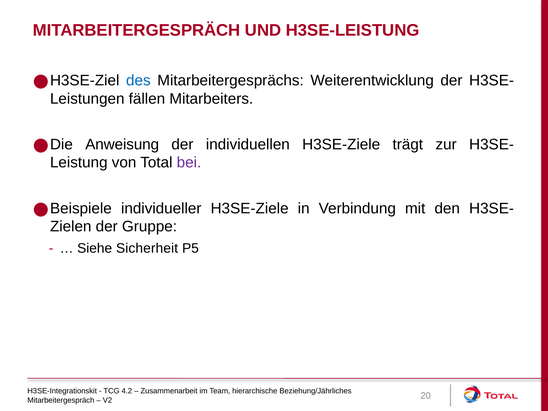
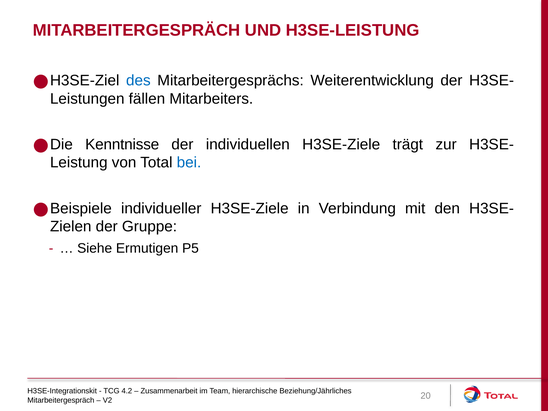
Anweisung: Anweisung -> Kenntnisse (122, 144)
bei colour: purple -> blue (189, 163)
Sicherheit: Sicherheit -> Ermutigen (147, 248)
